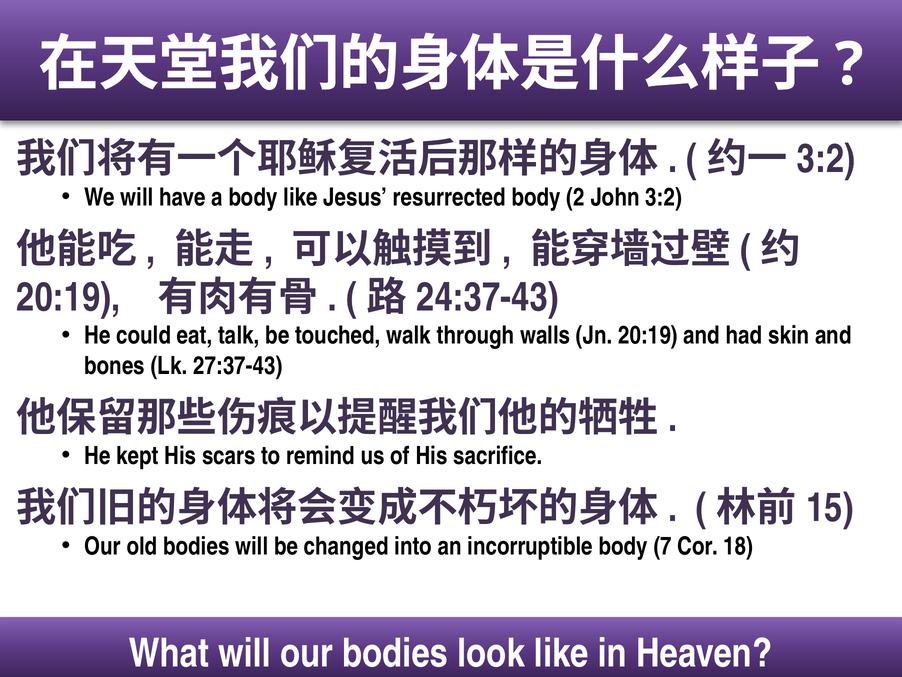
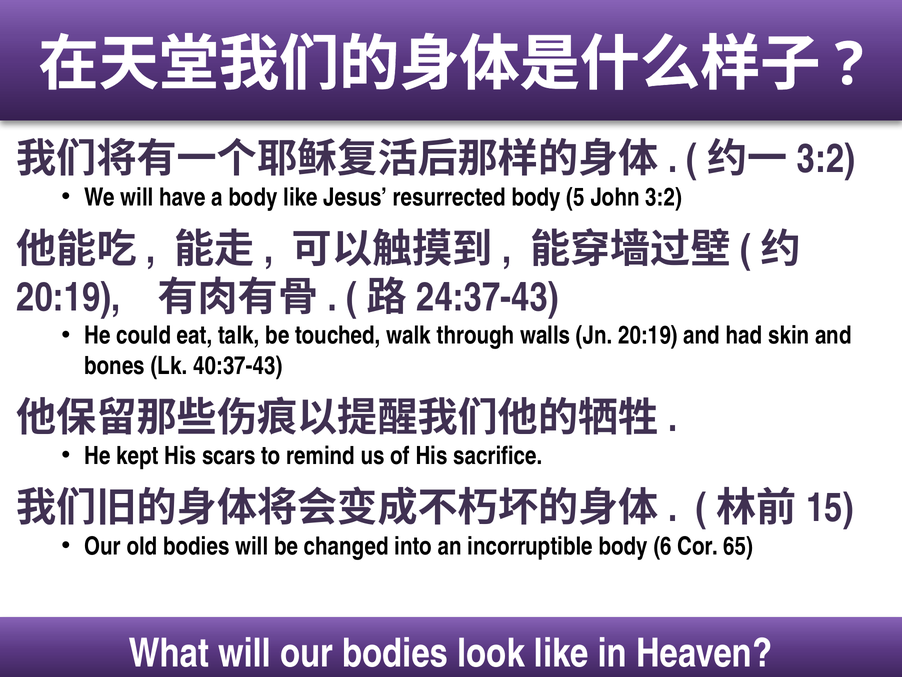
2: 2 -> 5 (576, 197)
27:37-43: 27:37-43 -> 40:37-43 (238, 365)
7: 7 -> 6 (663, 546)
18: 18 -> 65 (738, 546)
